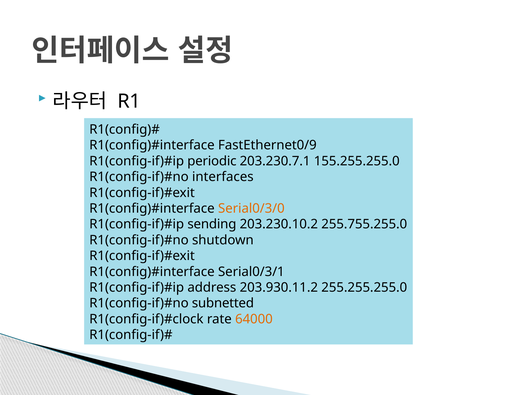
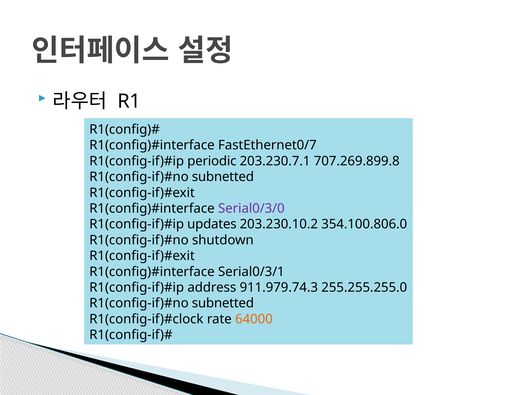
FastEthernet0/9: FastEthernet0/9 -> FastEthernet0/7 (267, 145)
155.255.255.0: 155.255.255.0 -> 707.269.899.8 (357, 161)
interfaces: interfaces -> subnetted (223, 177)
Serial0/3/0 colour: orange -> purple (251, 209)
sending: sending -> updates (212, 224)
255.755.255.0: 255.755.255.0 -> 354.100.806.0 (364, 224)
203.930.11.2: 203.930.11.2 -> 911.979.74.3 (279, 288)
